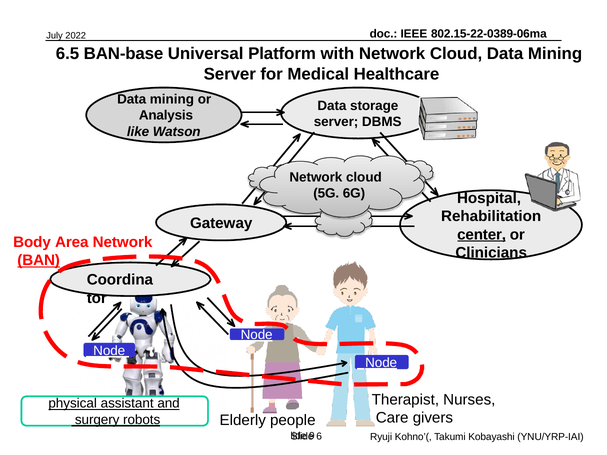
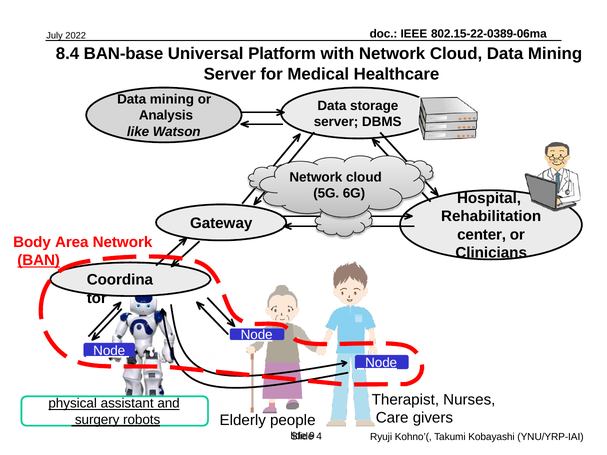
6.5: 6.5 -> 8.4 (68, 54)
center underline: present -> none (482, 235)
6: 6 -> 4 (319, 437)
